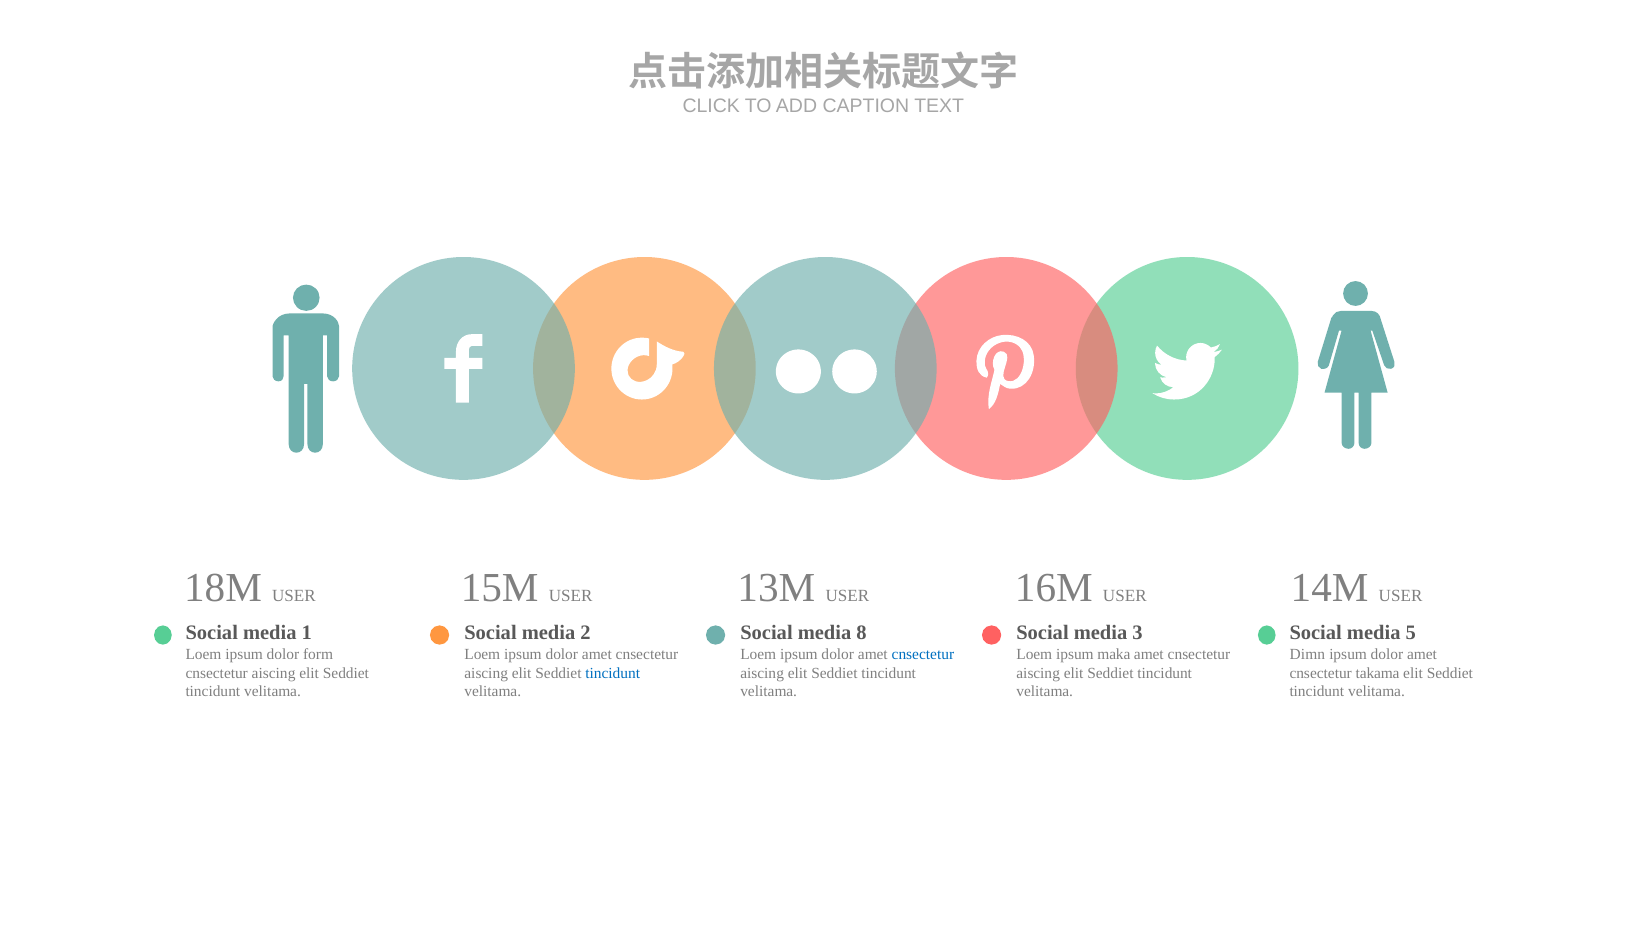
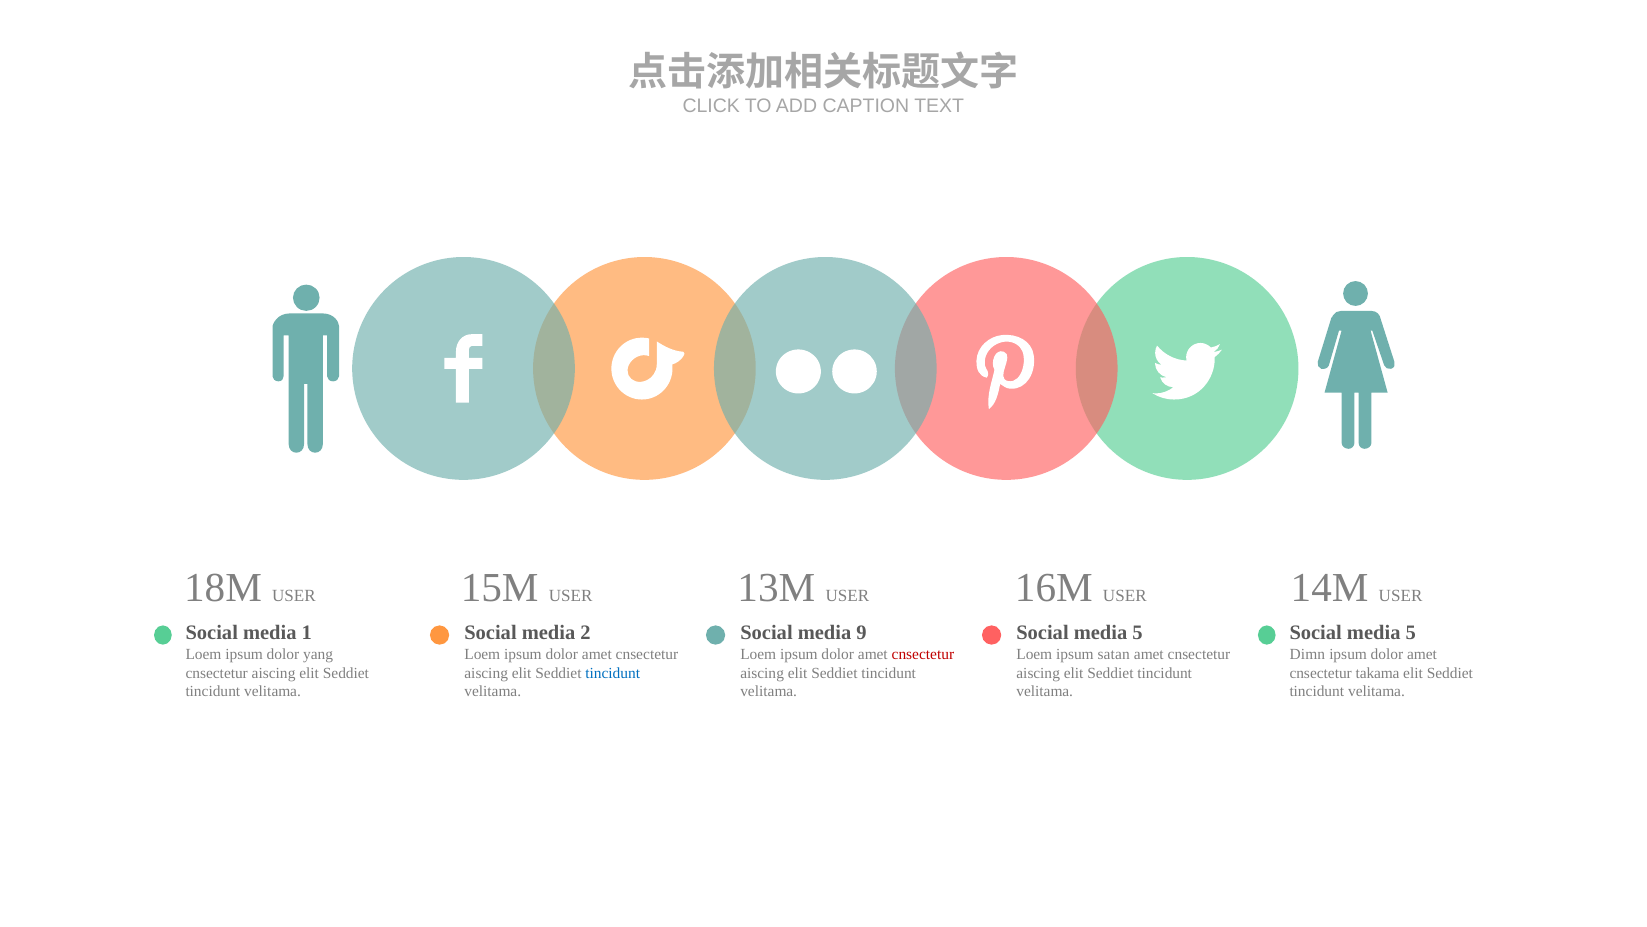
8: 8 -> 9 (861, 632)
3: 3 -> 5 (1138, 632)
form: form -> yang (318, 654)
cnsectetur colour: blue -> red (923, 654)
maka: maka -> satan (1114, 654)
